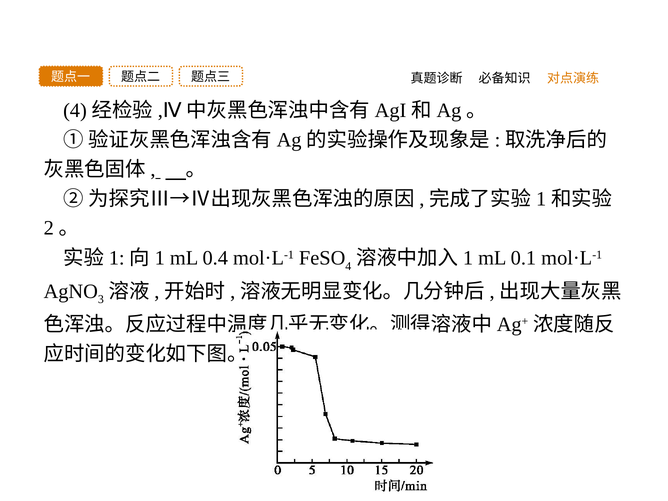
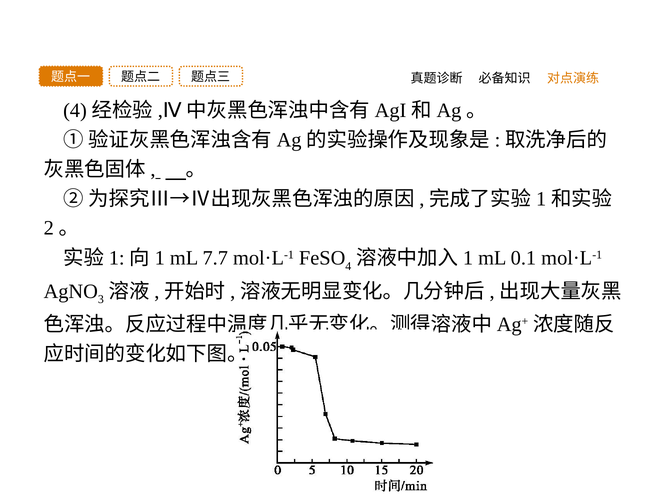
0.4: 0.4 -> 7.7 (215, 258)
